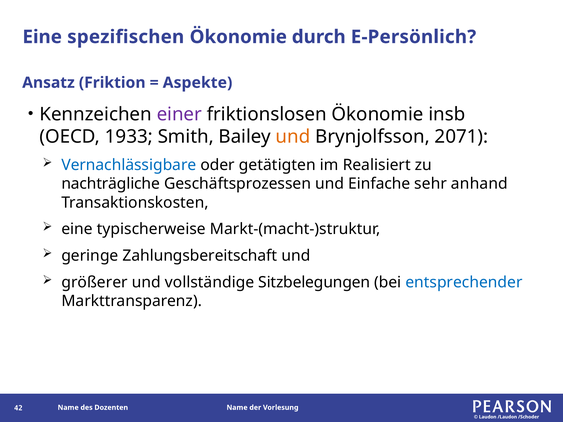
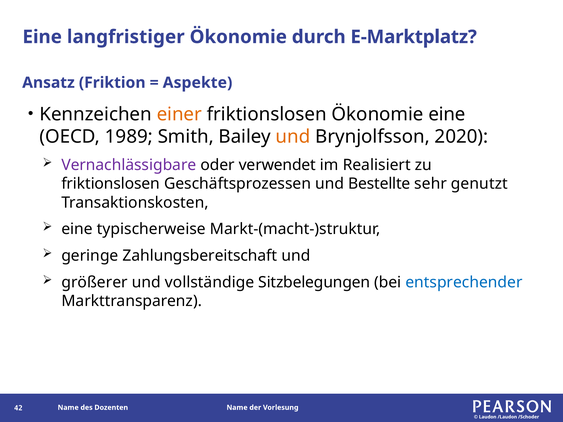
spezifischen: spezifischen -> langfristiger (126, 37)
E-Persönlich: E-Persönlich -> E-Marktplatz (414, 37)
einer colour: purple -> orange (179, 114)
Ökonomie insb: insb -> eine (447, 114)
1933: 1933 -> 1989 (129, 137)
2071: 2071 -> 2020 (461, 137)
Vernachlässigbare colour: blue -> purple (129, 165)
getätigten: getätigten -> verwendet (277, 165)
nachträgliche: nachträgliche -> friktionslosen (111, 184)
Einfache: Einfache -> Bestellte (379, 184)
anhand: anhand -> genutzt (479, 184)
